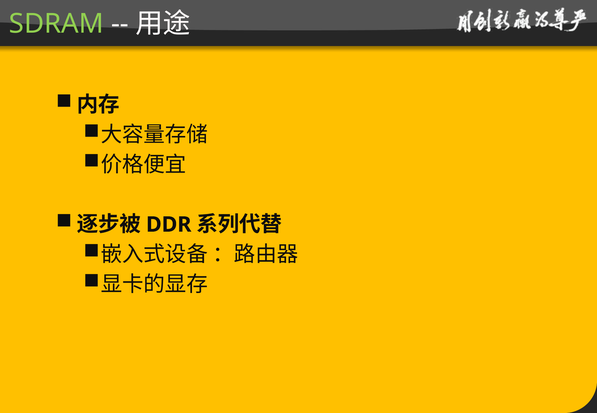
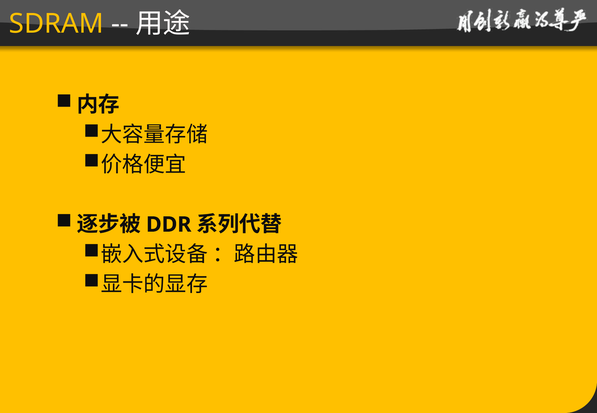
SDRAM colour: light green -> yellow (56, 24)
